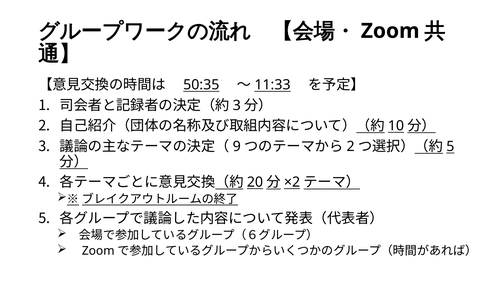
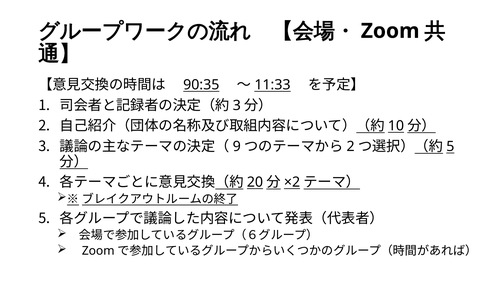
50:35: 50:35 -> 90:35 (201, 85)
